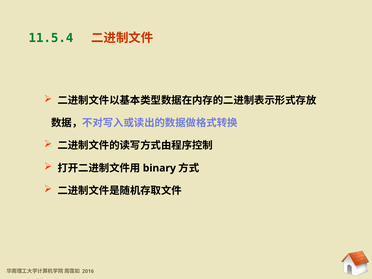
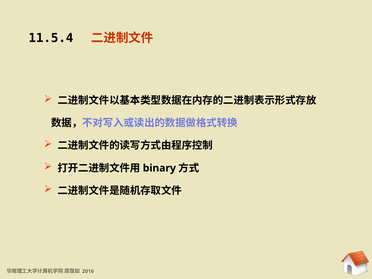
11.5.4 colour: green -> black (51, 38)
